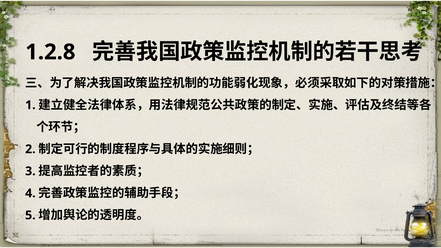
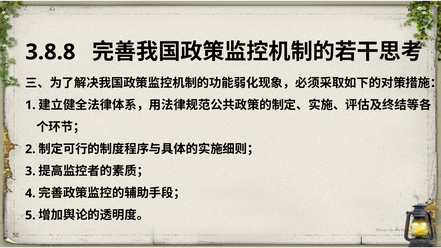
1.2.8: 1.2.8 -> 3.8.8 (50, 52)
